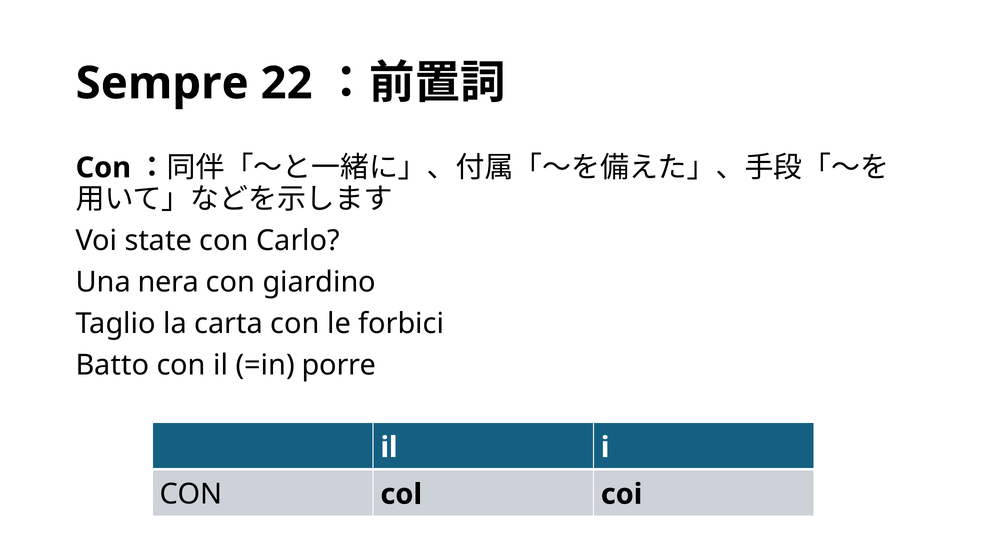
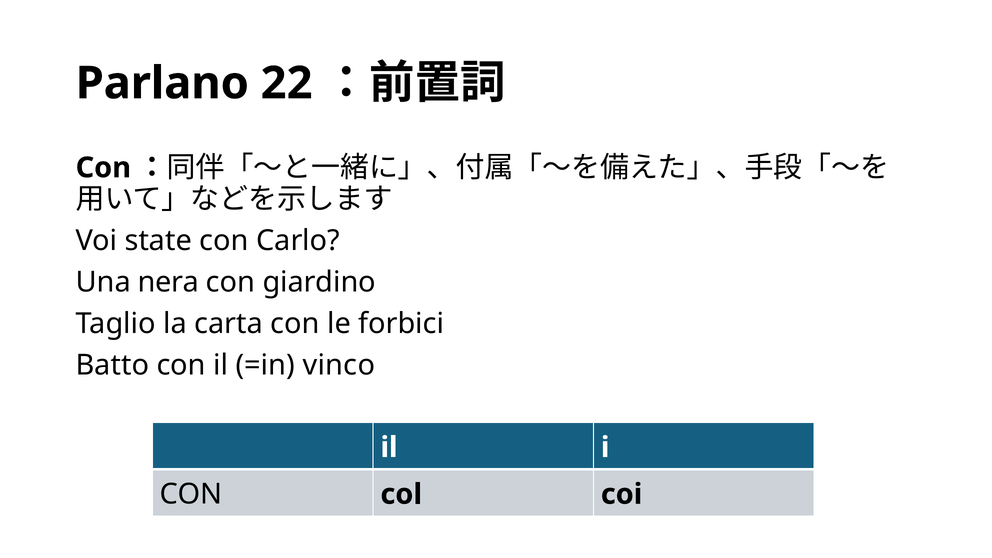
Sempre: Sempre -> Parlano (162, 83)
porre: porre -> vinco (339, 365)
